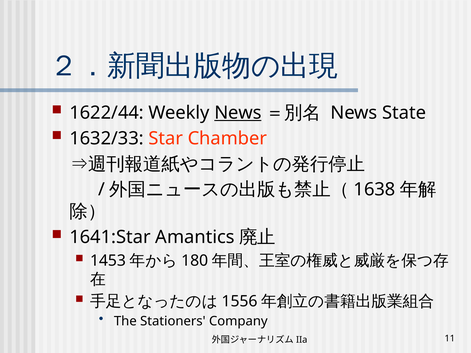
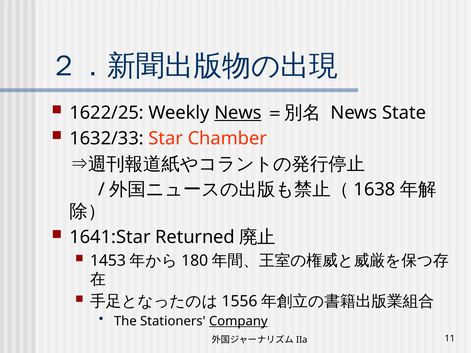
1622/44: 1622/44 -> 1622/25 (107, 113)
Amantics: Amantics -> Returned (195, 237)
Company underline: none -> present (238, 321)
